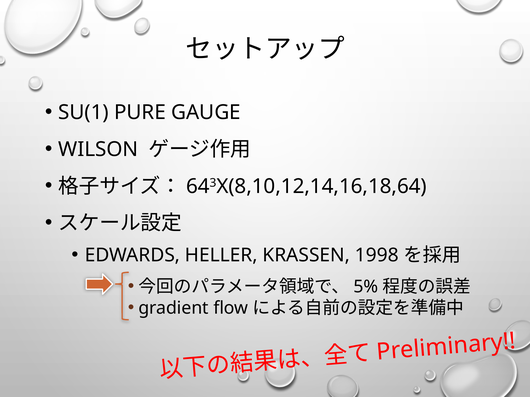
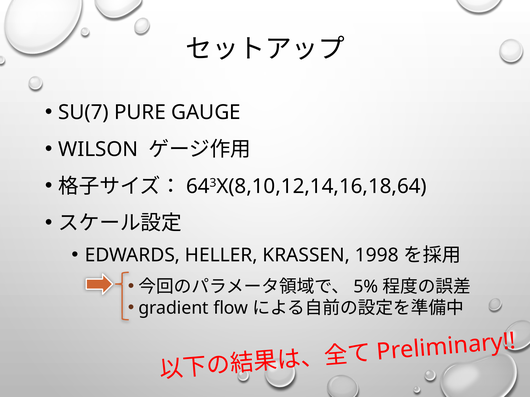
SU(1: SU(1 -> SU(7 (84, 113)
